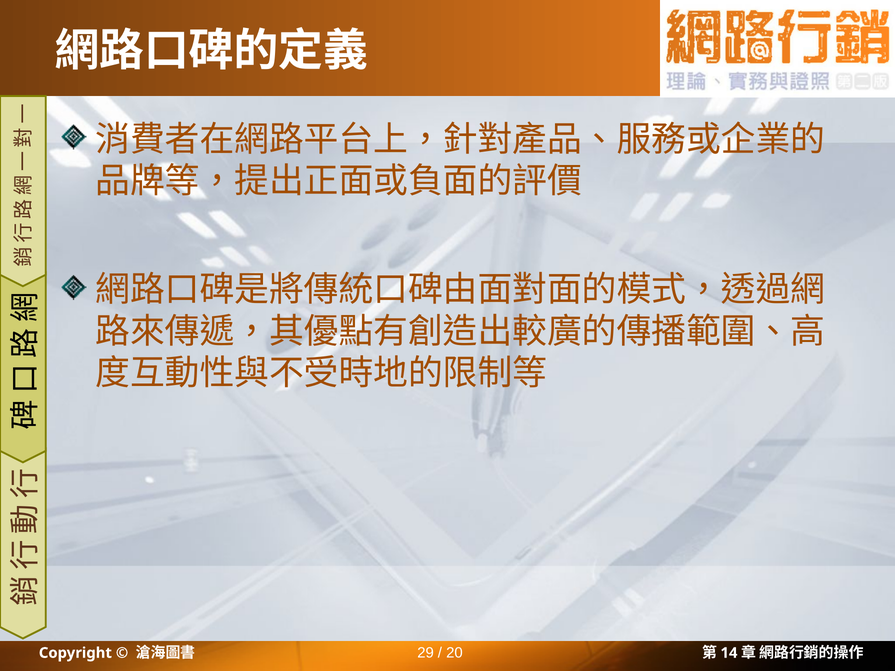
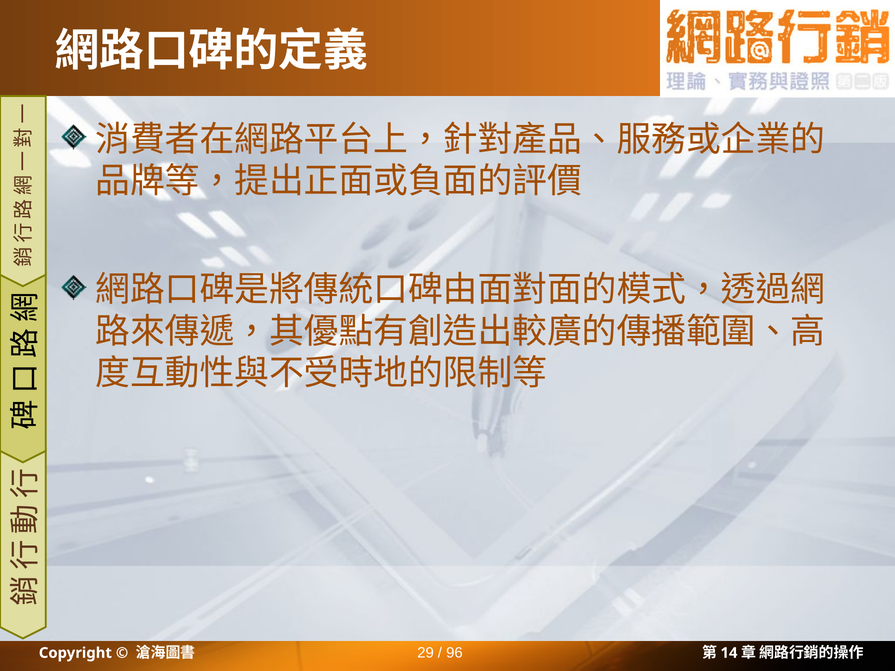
20: 20 -> 96 (454, 653)
